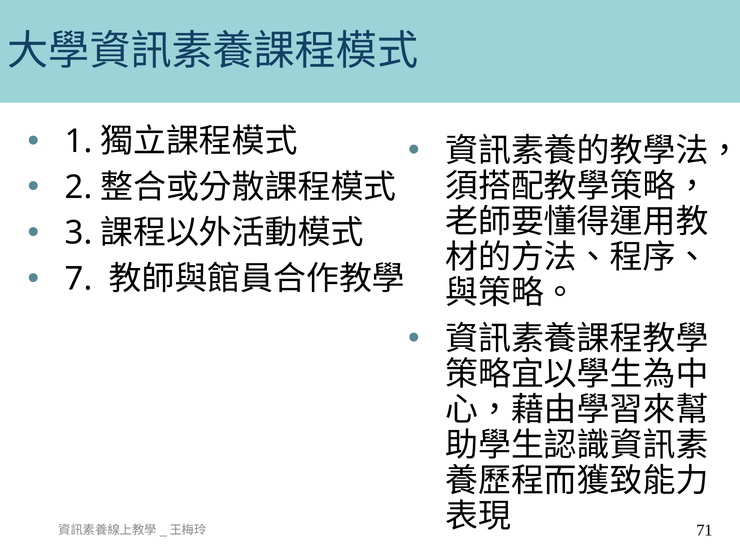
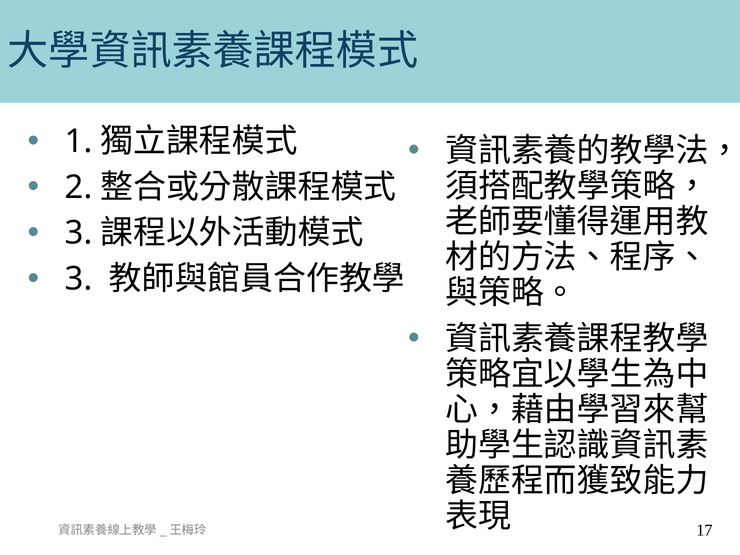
7: 7 -> 3 (79, 279)
71: 71 -> 17 (704, 530)
